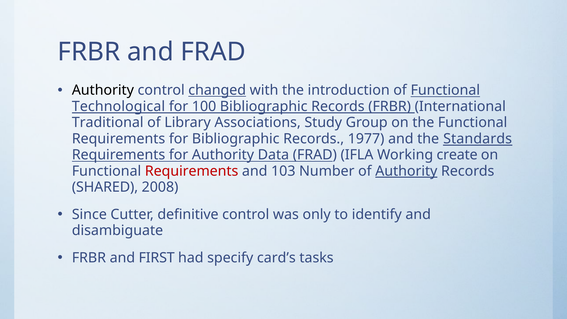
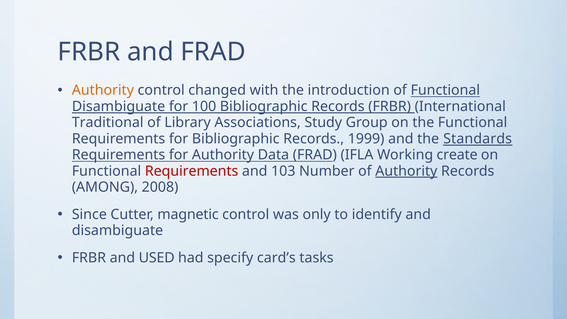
Authority colour: black -> orange (103, 90)
changed underline: present -> none (217, 90)
Technological: Technological -> Disambiguate (119, 106)
1977: 1977 -> 1999 (366, 139)
SHARED: SHARED -> AMONG (105, 187)
definitive: definitive -> magnetic (188, 214)
FIRST: FIRST -> USED (157, 258)
